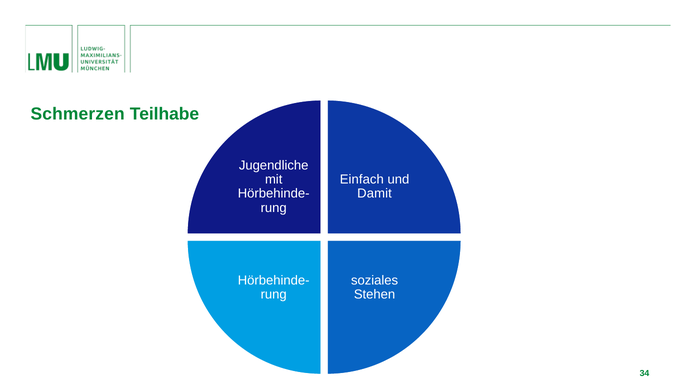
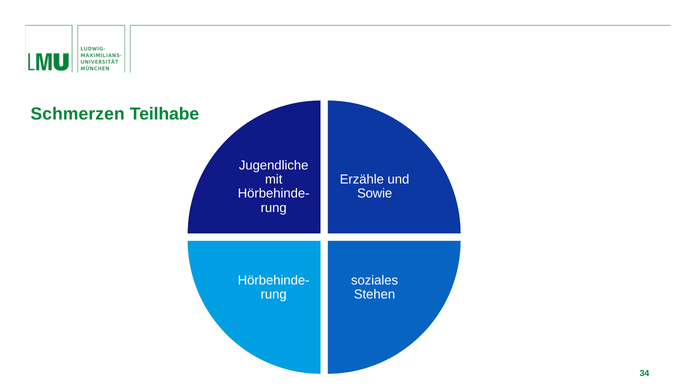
Einfach: Einfach -> Erzähle (362, 179)
Damit: Damit -> Sowie (375, 193)
